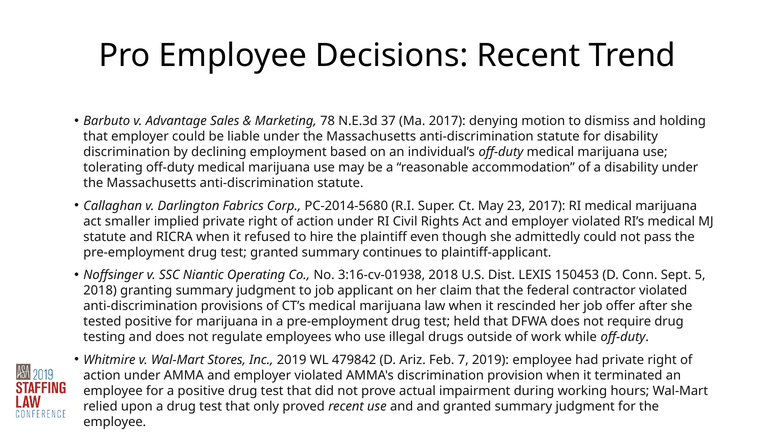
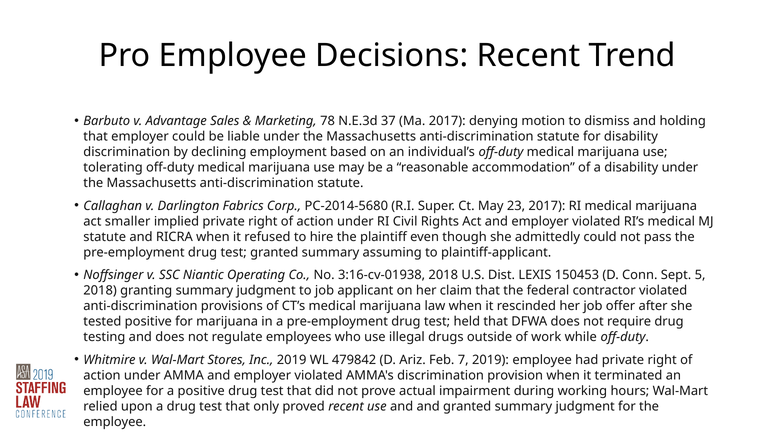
continues: continues -> assuming (392, 252)
